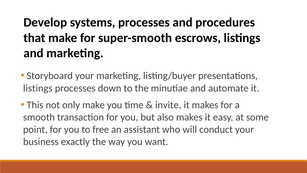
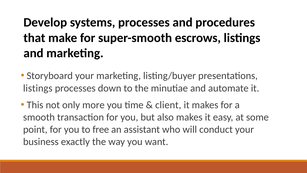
only make: make -> more (93, 105)
invite: invite -> client (168, 105)
